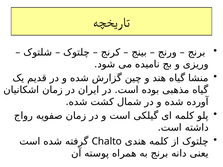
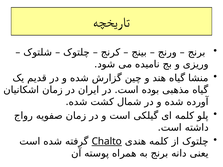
Chalto underline: none -> present (107, 142)
